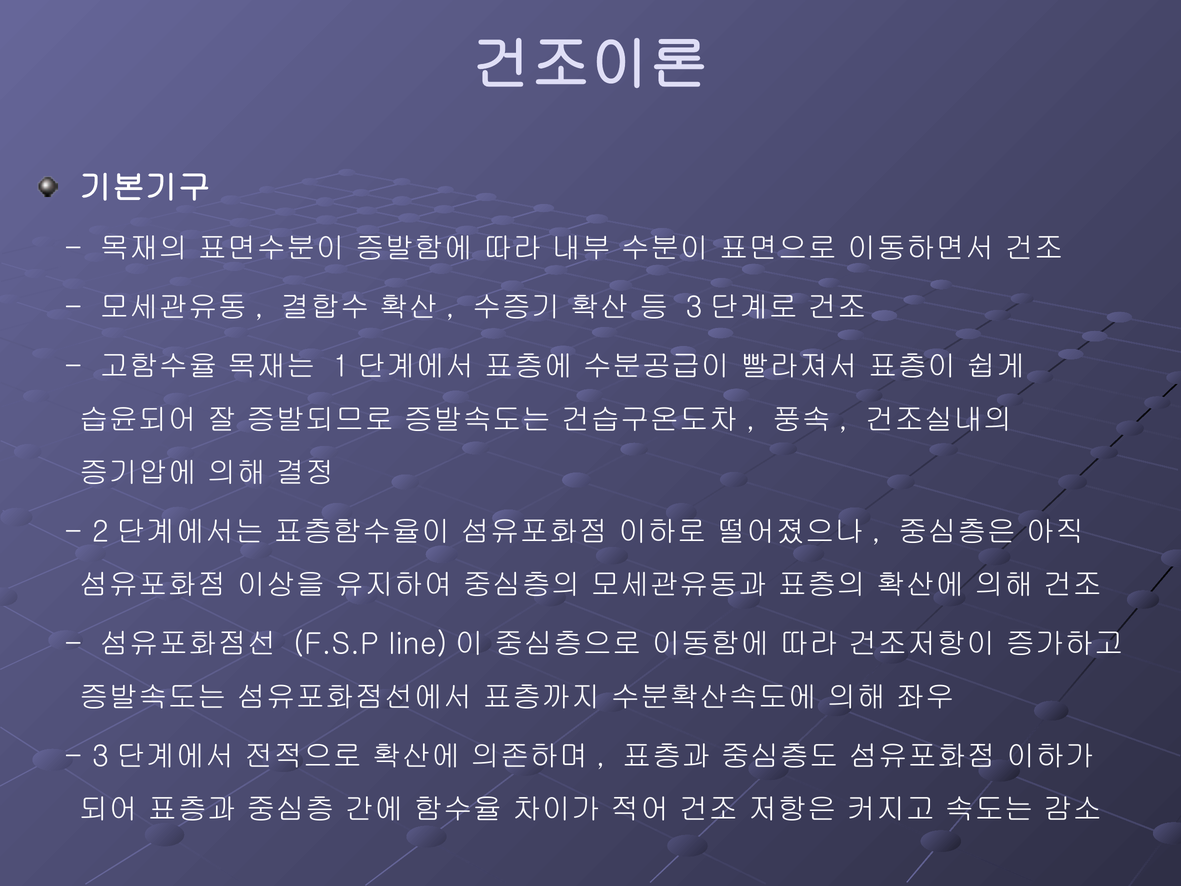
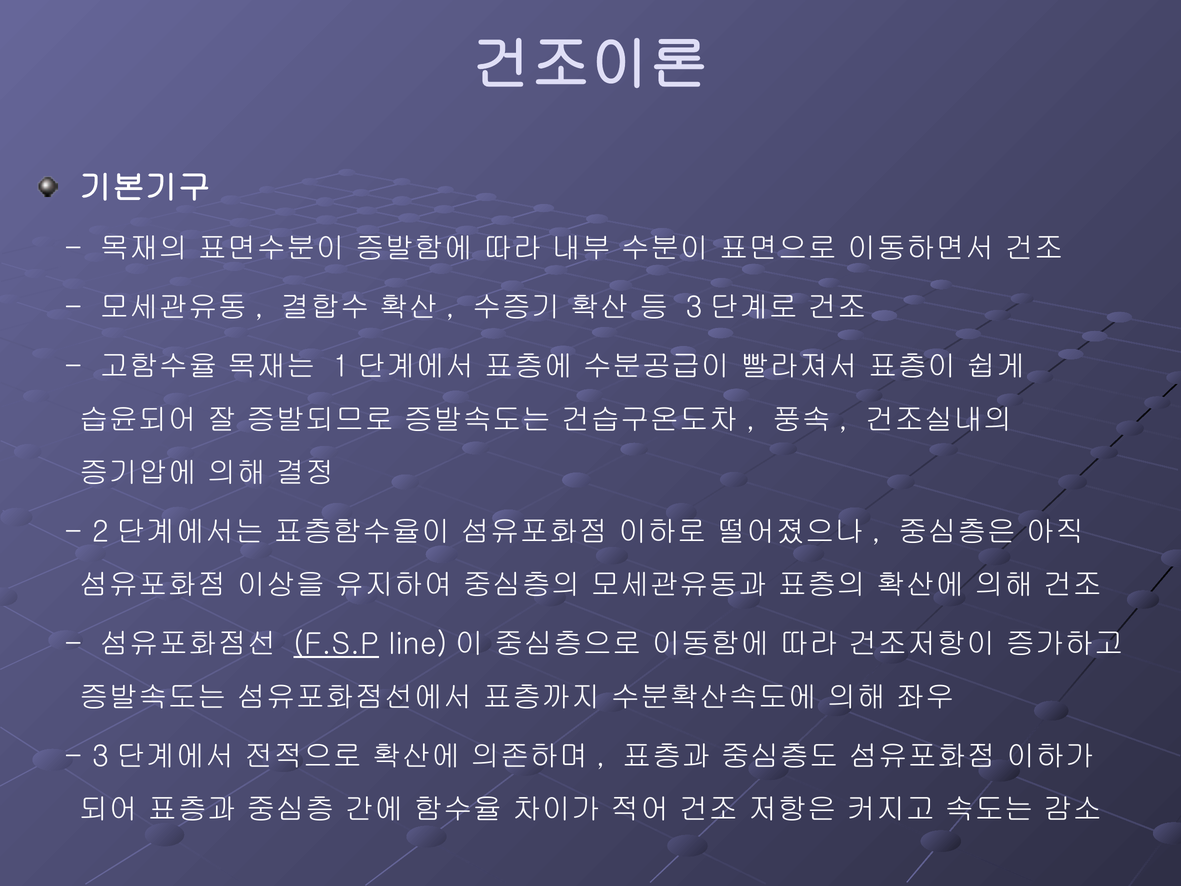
F.S.P underline: none -> present (336, 644)
